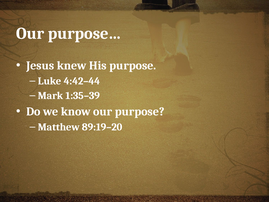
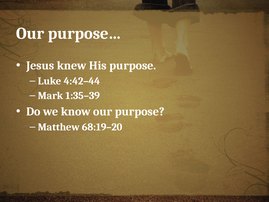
89:19–20: 89:19–20 -> 68:19–20 (102, 127)
